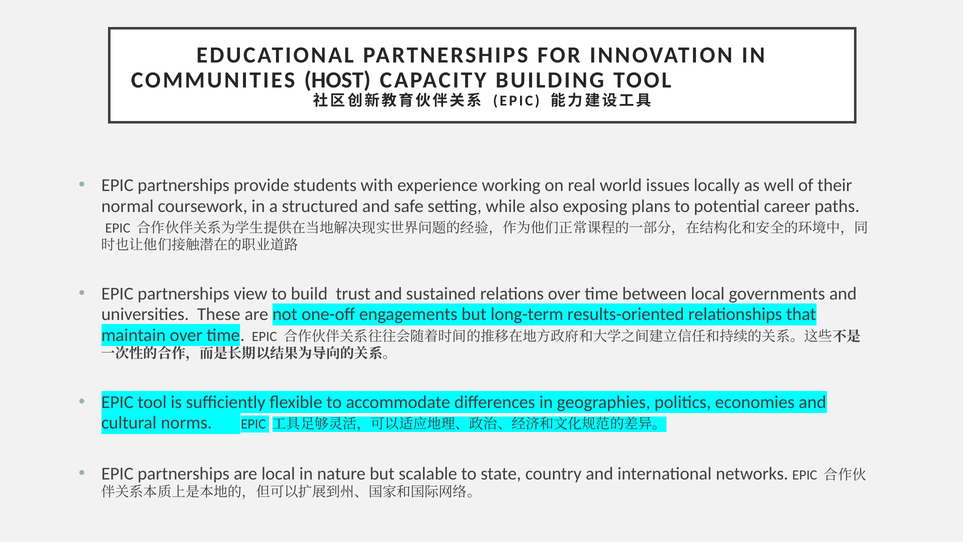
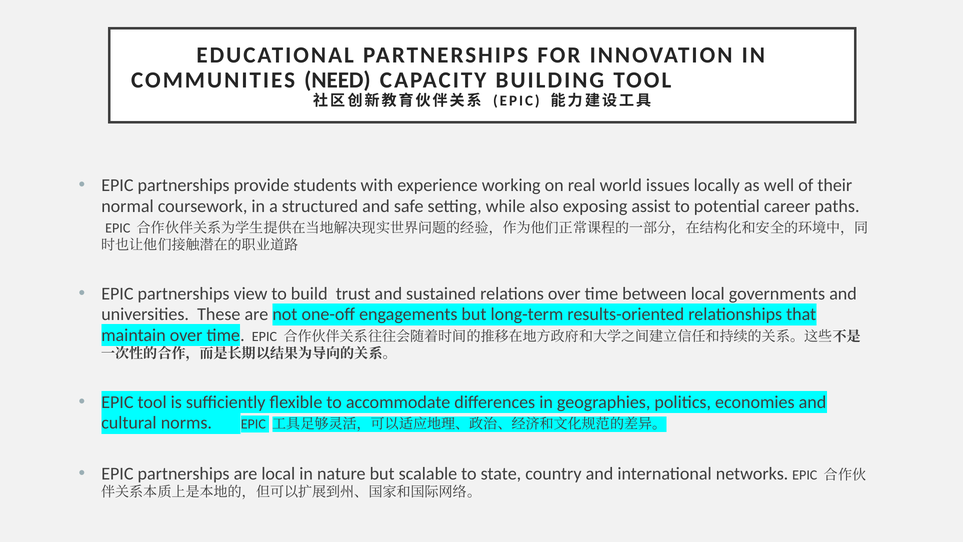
HOST: HOST -> NEED (337, 80)
plans: plans -> assist (651, 206)
